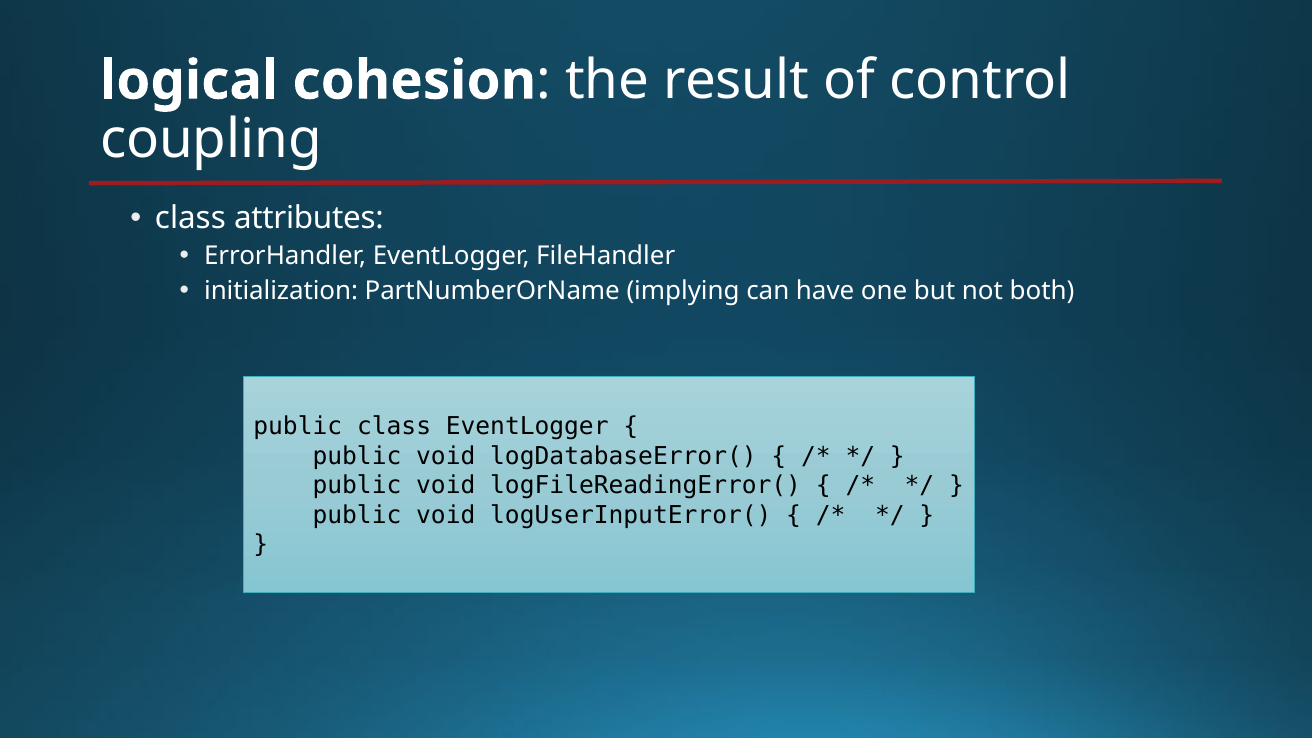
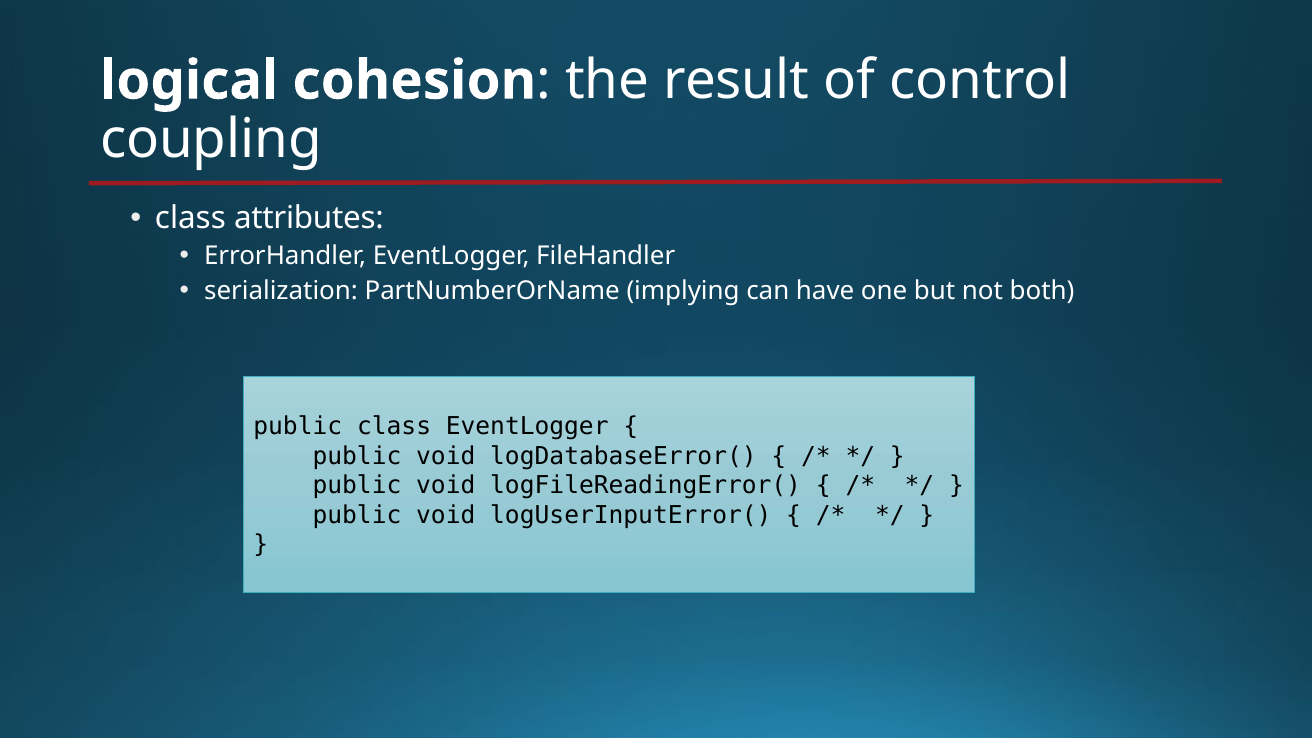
initialization: initialization -> serialization (281, 291)
